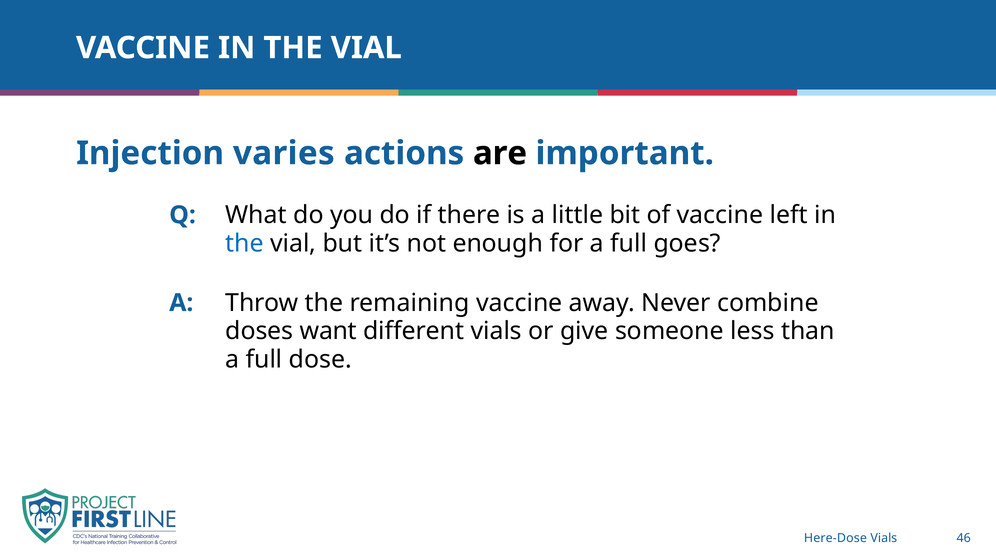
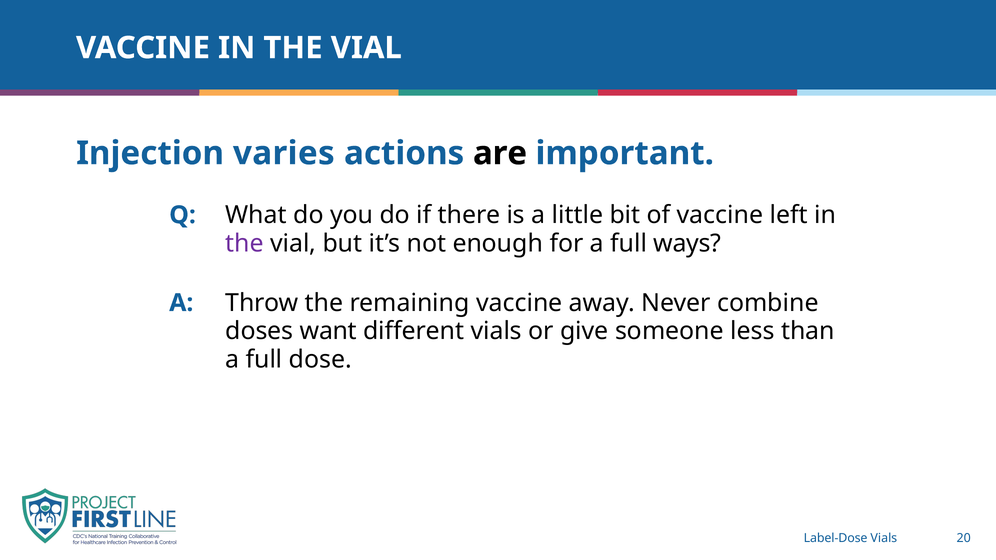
the colour: blue -> purple (244, 243)
goes: goes -> ways (687, 243)
Here-Dose: Here-Dose -> Label-Dose (836, 538)
46: 46 -> 20 (964, 538)
